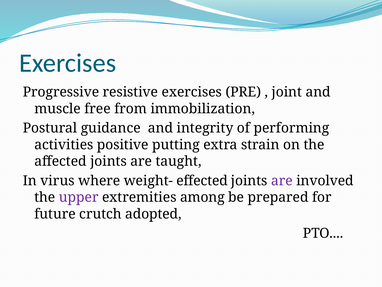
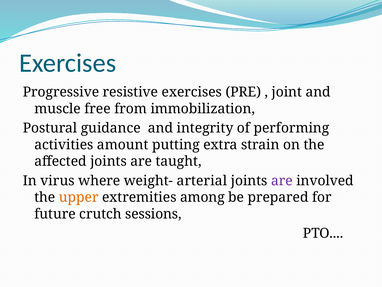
positive: positive -> amount (123, 145)
effected: effected -> arterial (202, 180)
upper colour: purple -> orange (79, 197)
adopted: adopted -> sessions (153, 214)
